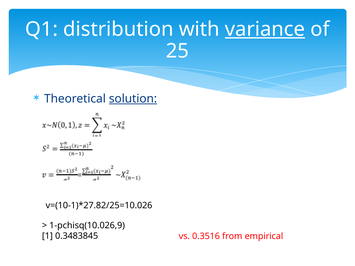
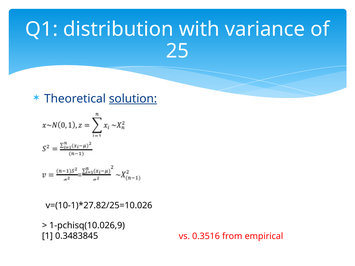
variance underline: present -> none (265, 29)
